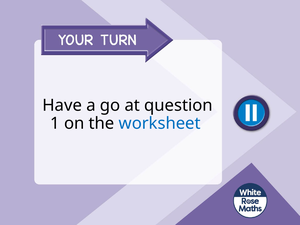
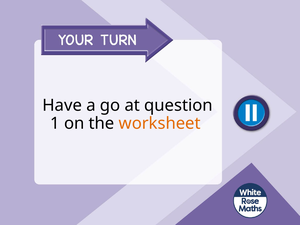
worksheet colour: blue -> orange (160, 123)
